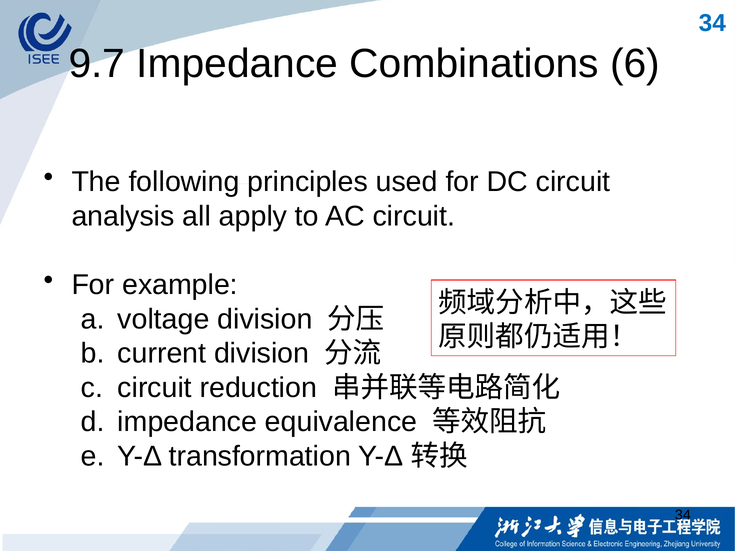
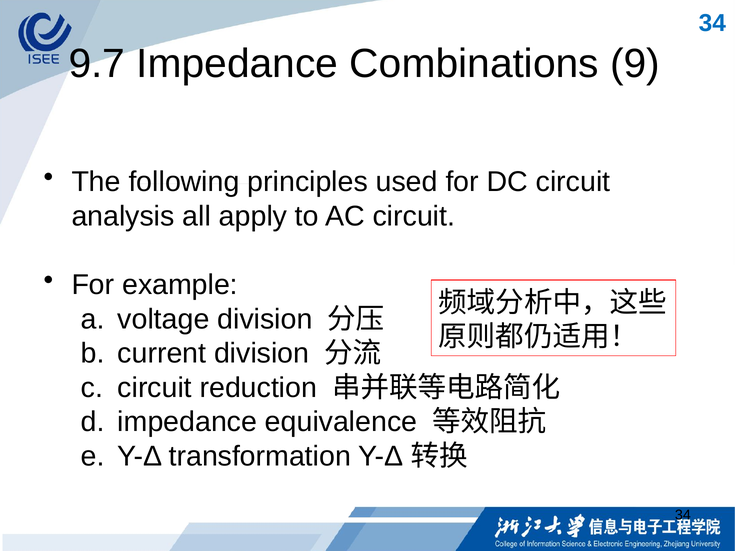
6: 6 -> 9 (635, 64)
